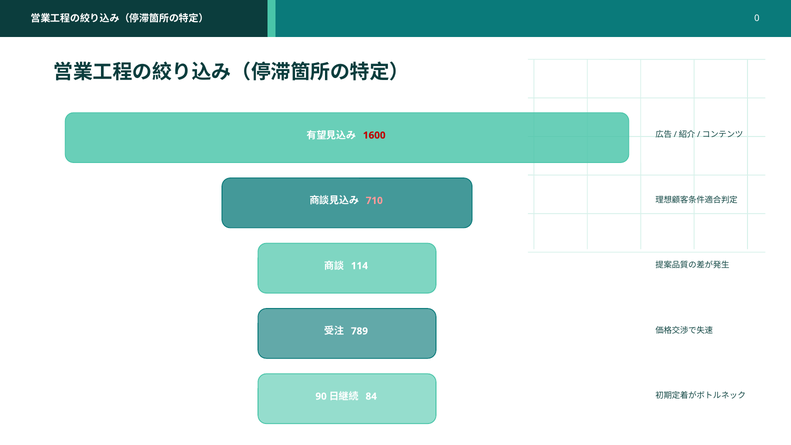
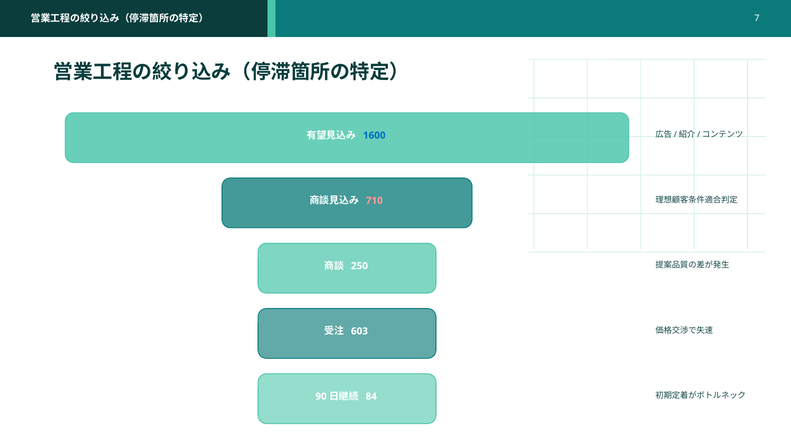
0: 0 -> 7 (757, 18)
1600 colour: red -> blue (374, 135)
114: 114 -> 250 (359, 266)
789: 789 -> 603 (359, 331)
